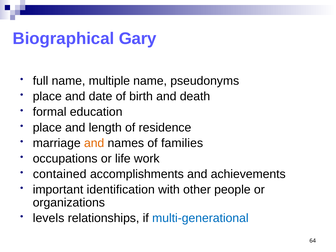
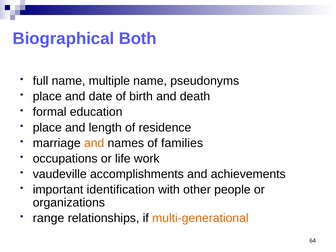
Gary: Gary -> Both (138, 39)
contained: contained -> vaudeville (60, 174)
levels: levels -> range (49, 218)
multi-generational colour: blue -> orange (200, 218)
